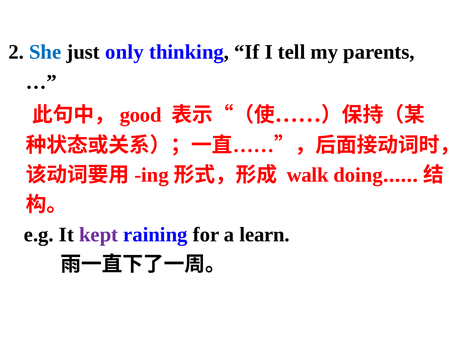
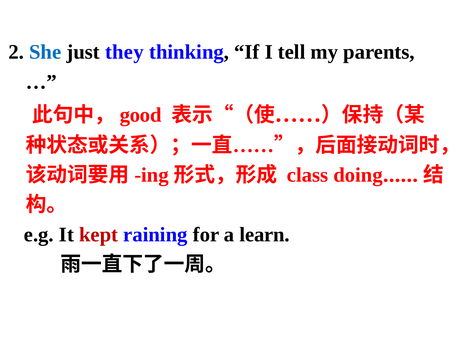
only: only -> they (124, 52)
walk: walk -> class (308, 175)
kept colour: purple -> red (99, 234)
